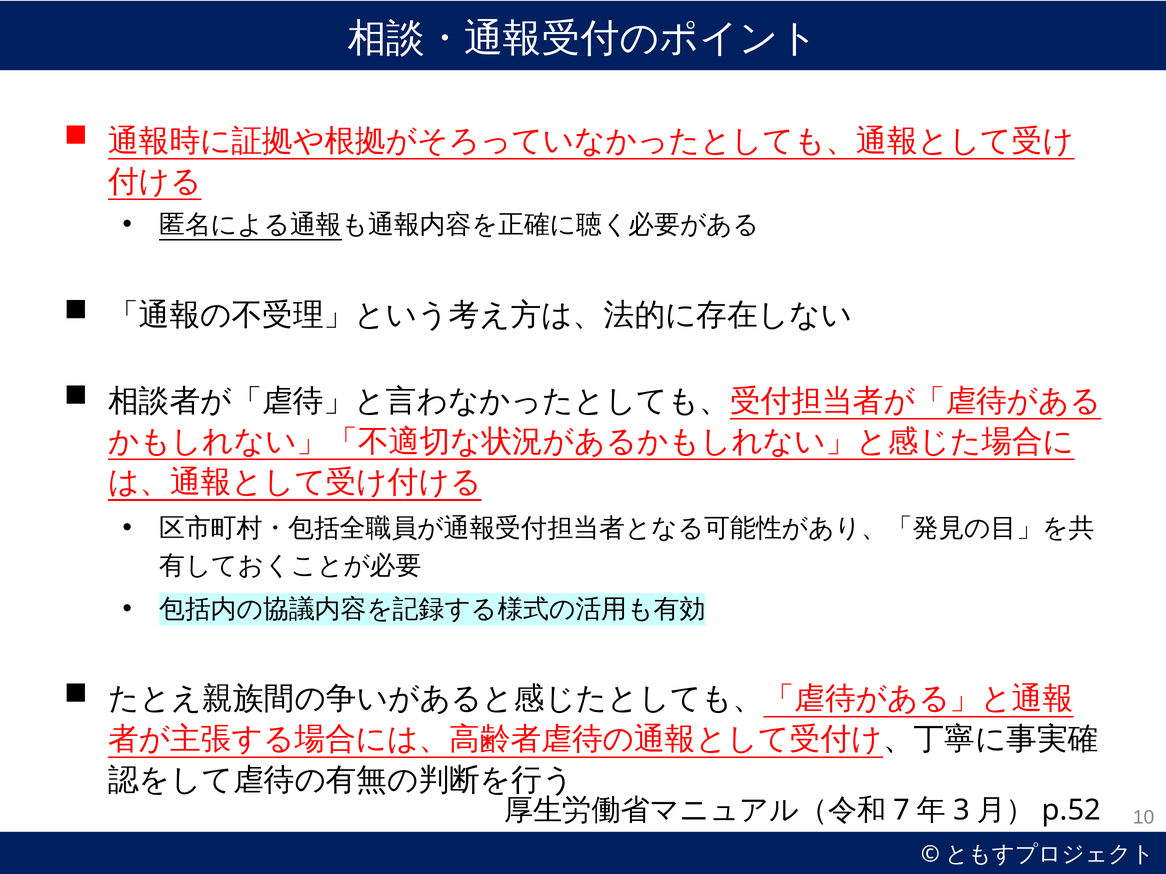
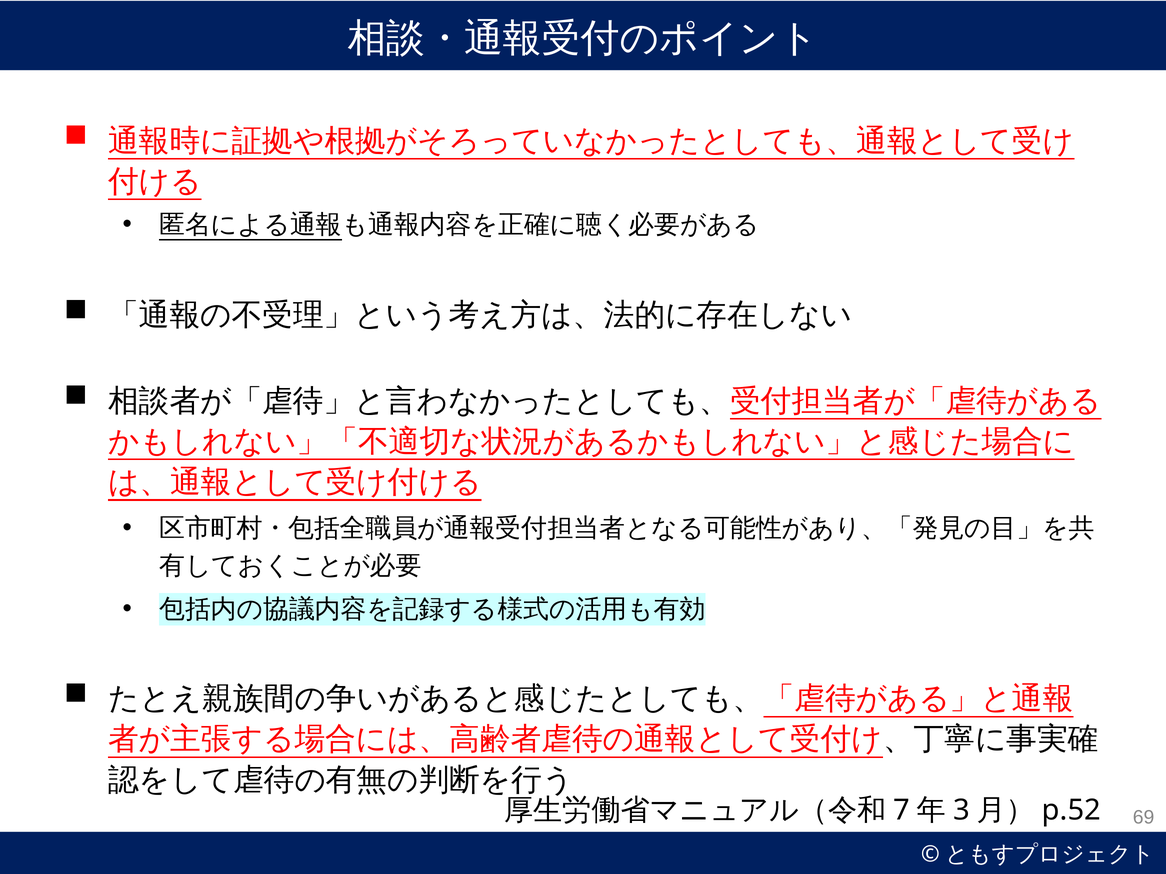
10: 10 -> 69 (1144, 818)
